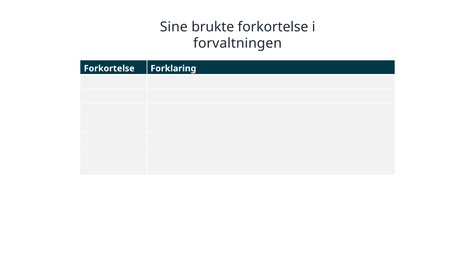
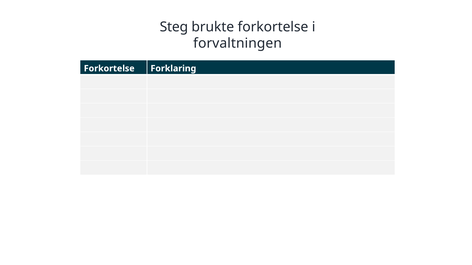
Sine: Sine -> Steg (174, 27)
